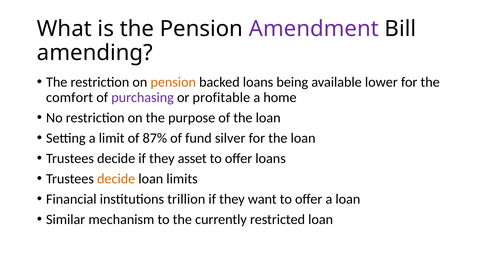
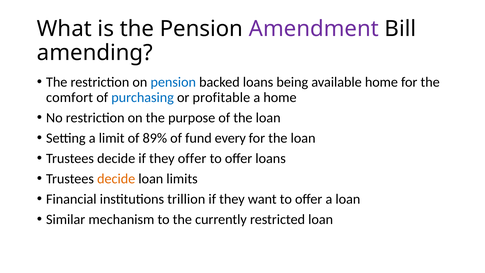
pension colour: orange -> blue (173, 82)
available lower: lower -> home (381, 82)
purchasing colour: purple -> blue (143, 97)
87%: 87% -> 89% (155, 138)
silver: silver -> every (230, 138)
they asset: asset -> offer (192, 158)
